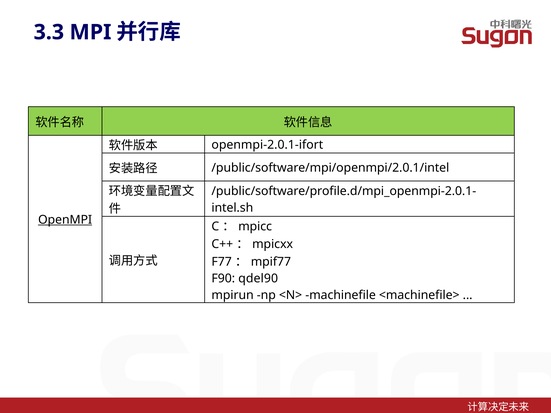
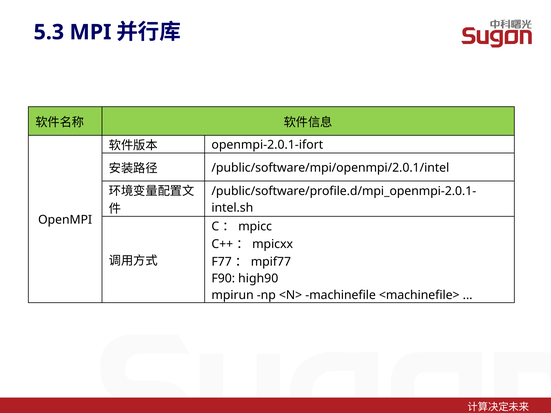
3.3: 3.3 -> 5.3 (49, 32)
OpenMPI underline: present -> none (65, 220)
qdel90: qdel90 -> high90 (258, 279)
